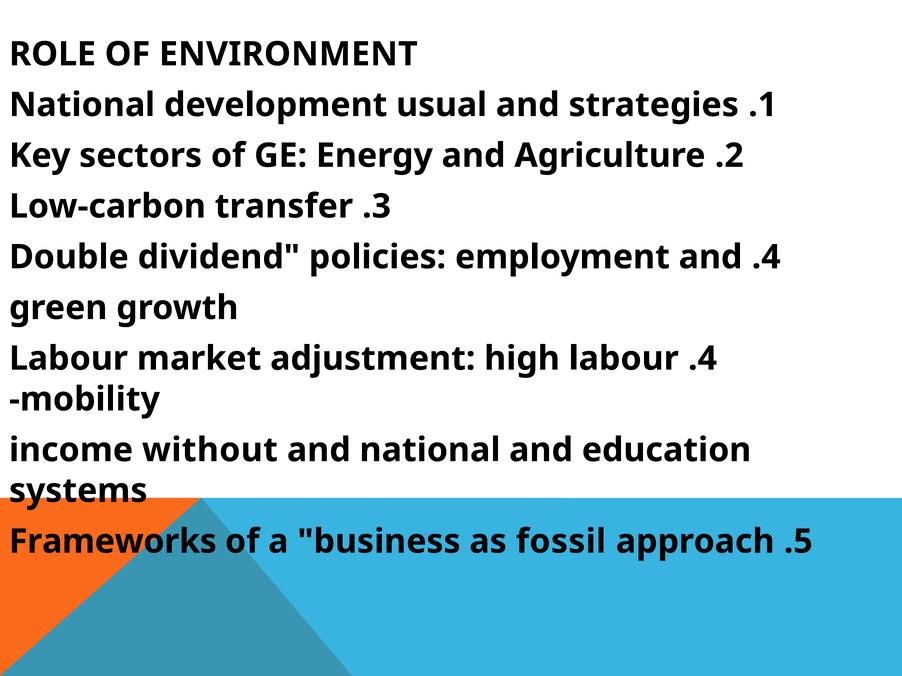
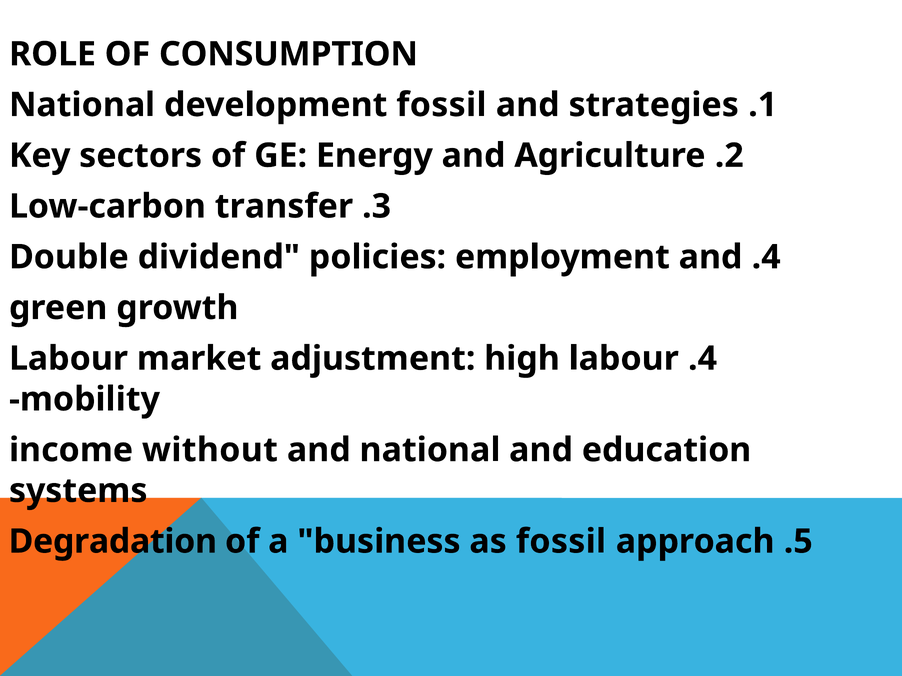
ENVIRONMENT: ENVIRONMENT -> CONSUMPTION (288, 54)
development usual: usual -> fossil (441, 105)
Frameworks: Frameworks -> Degradation (113, 541)
